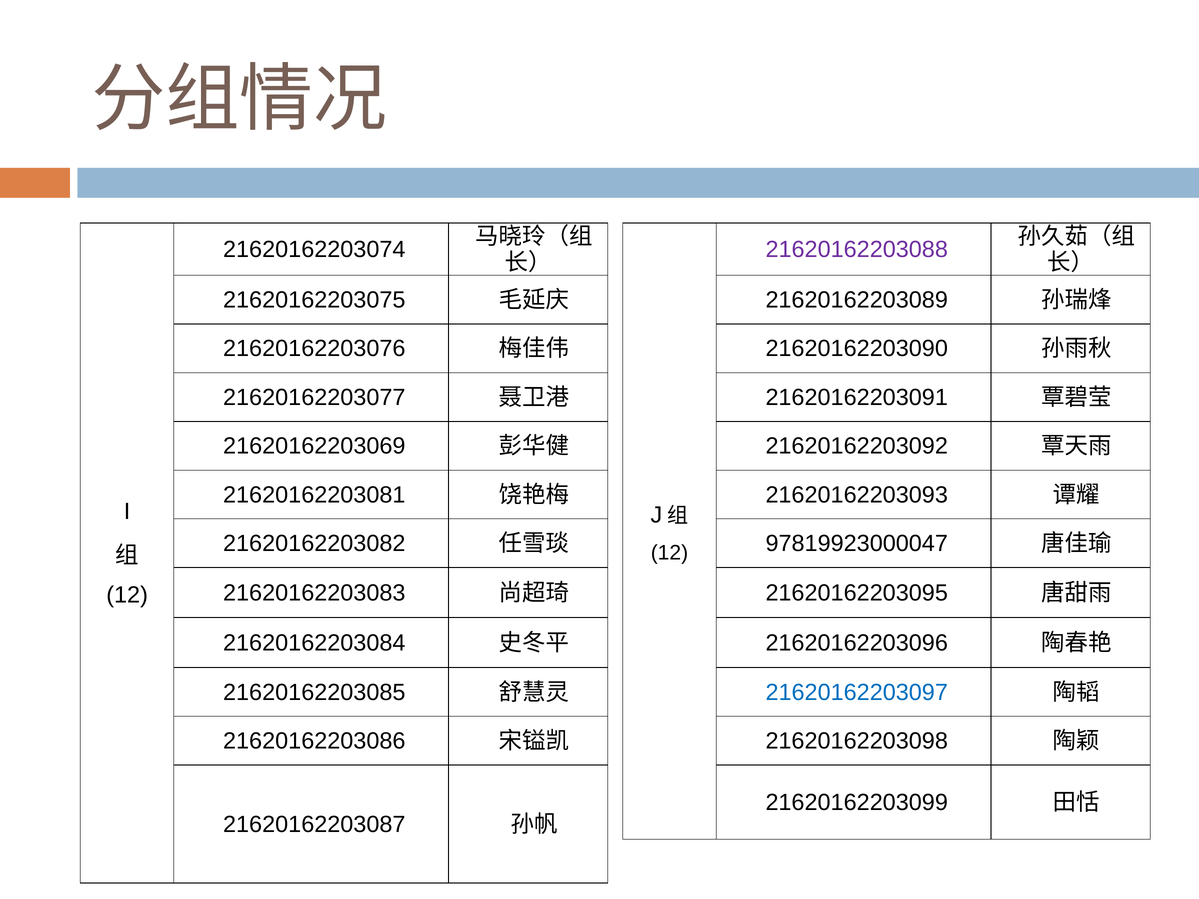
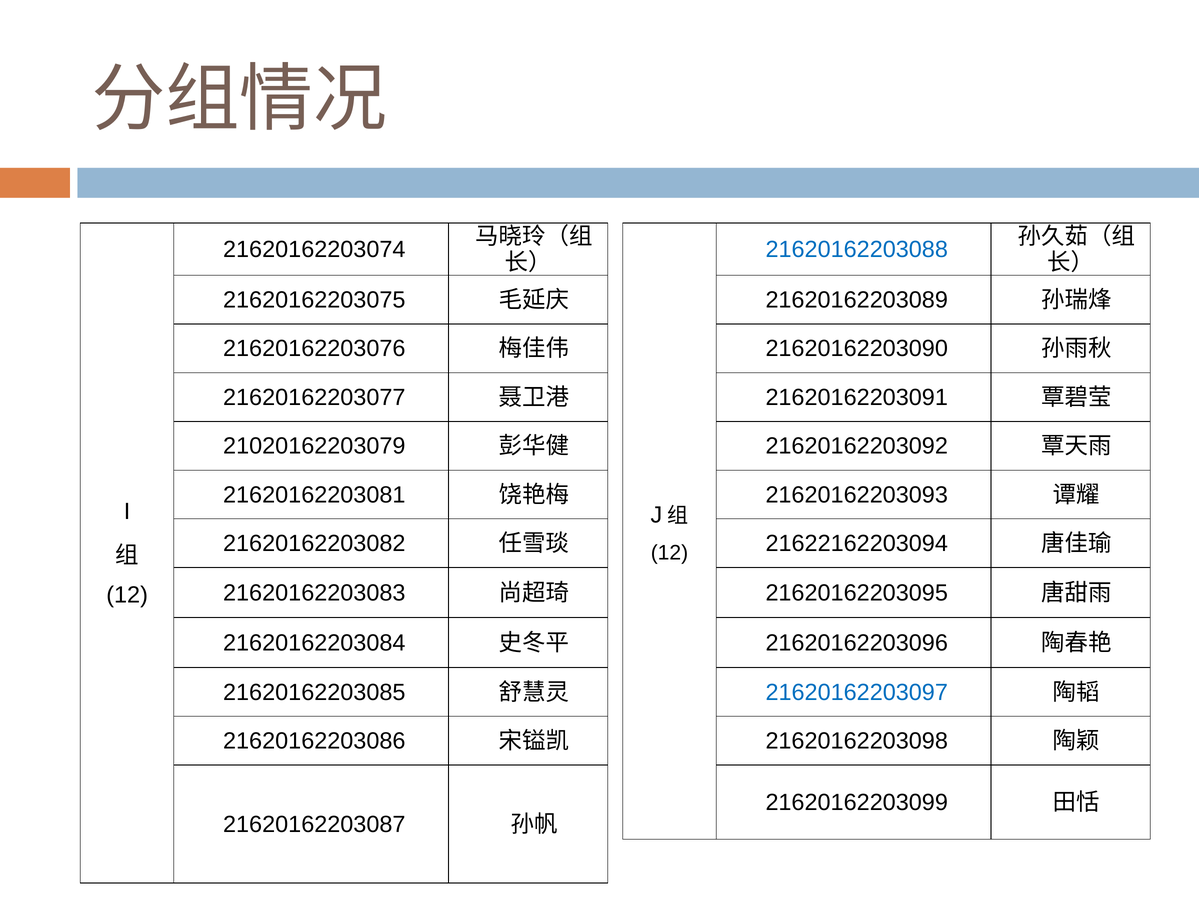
21620162203088 colour: purple -> blue (857, 250)
21620162203069: 21620162203069 -> 21020162203079 (314, 446)
97819923000047: 97819923000047 -> 21622162203094 (857, 544)
